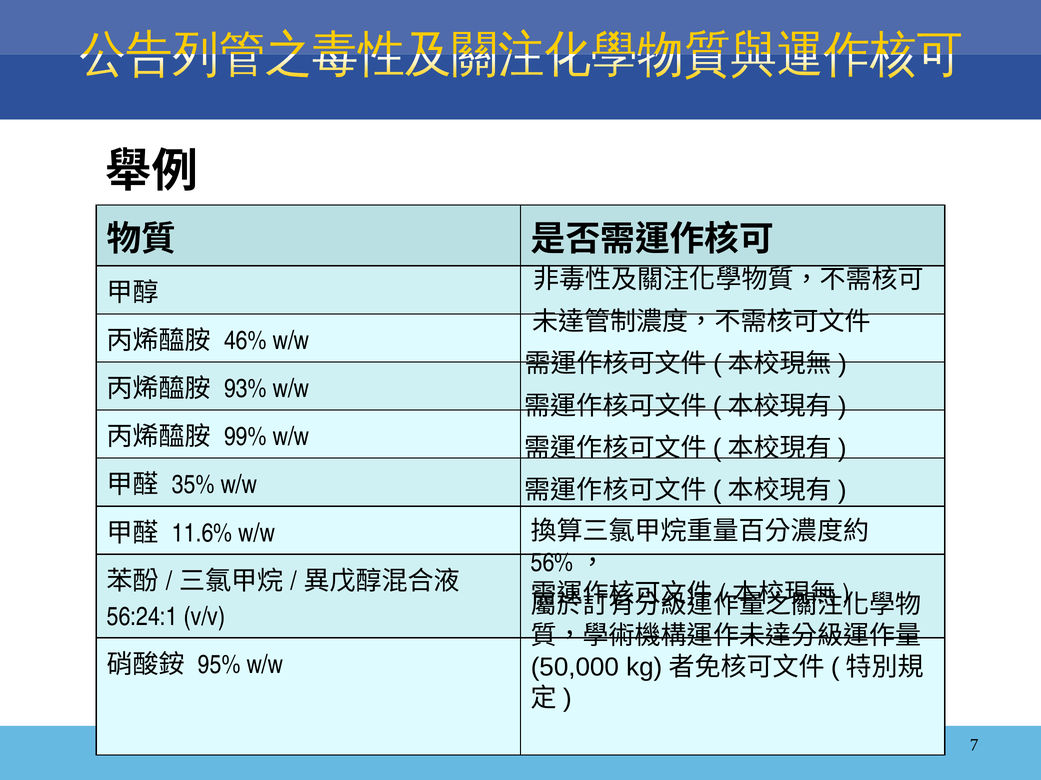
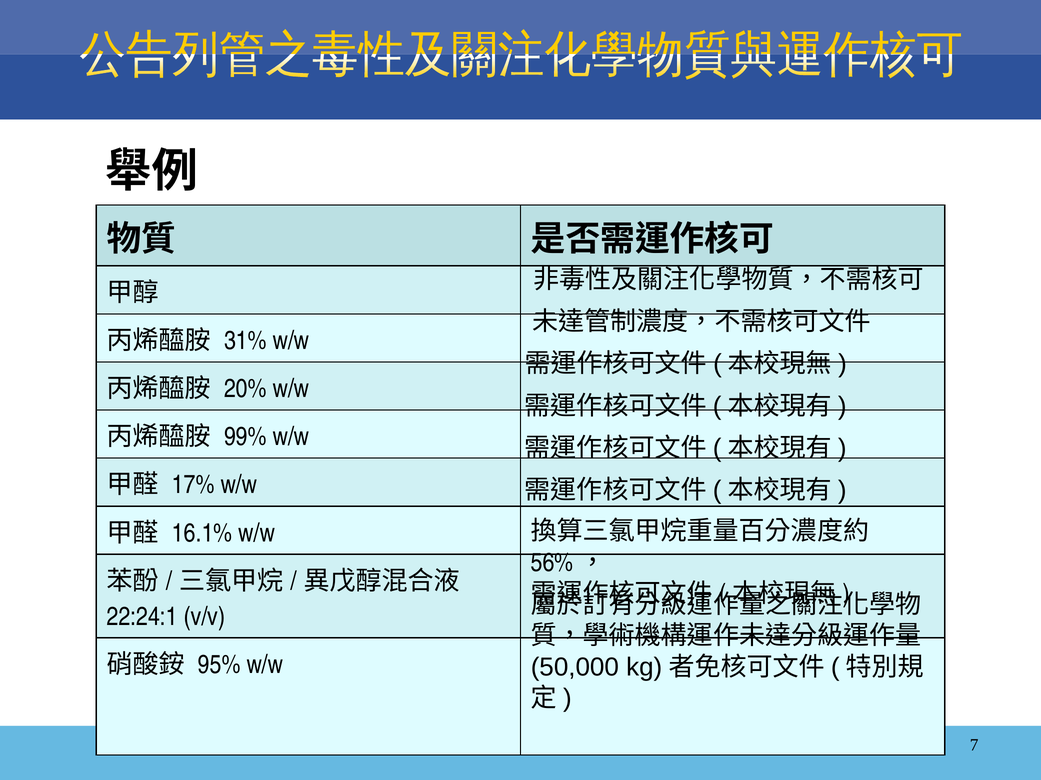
46%: 46% -> 31% (245, 341)
93%: 93% -> 20% (245, 389)
35%: 35% -> 17% (193, 485)
11.6%: 11.6% -> 16.1% (202, 533)
56:24:1: 56:24:1 -> 22:24:1 (142, 617)
